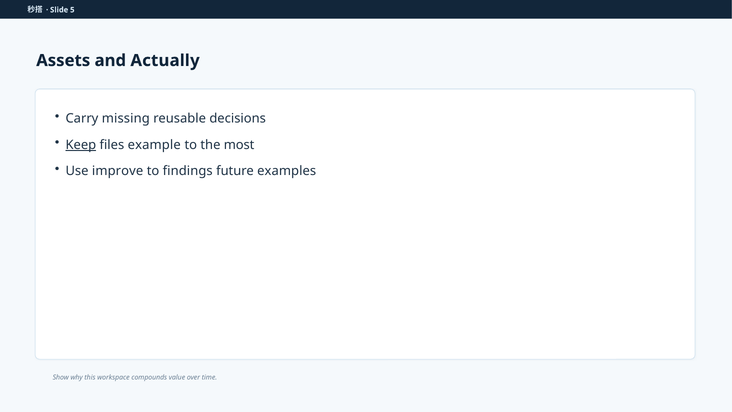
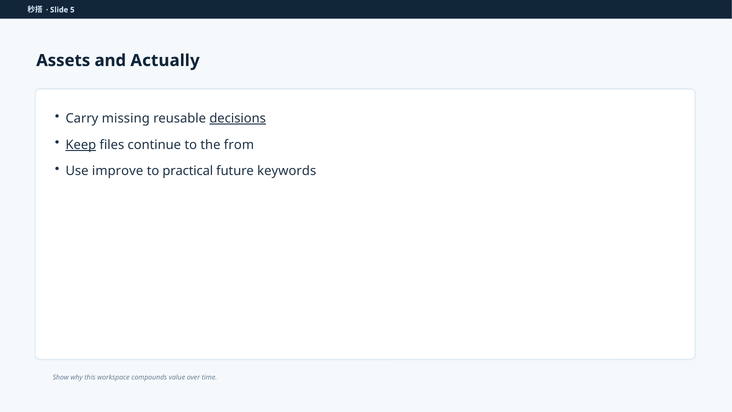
decisions underline: none -> present (238, 118)
example: example -> continue (154, 145)
most: most -> from (239, 145)
findings: findings -> practical (188, 171)
examples: examples -> keywords (287, 171)
